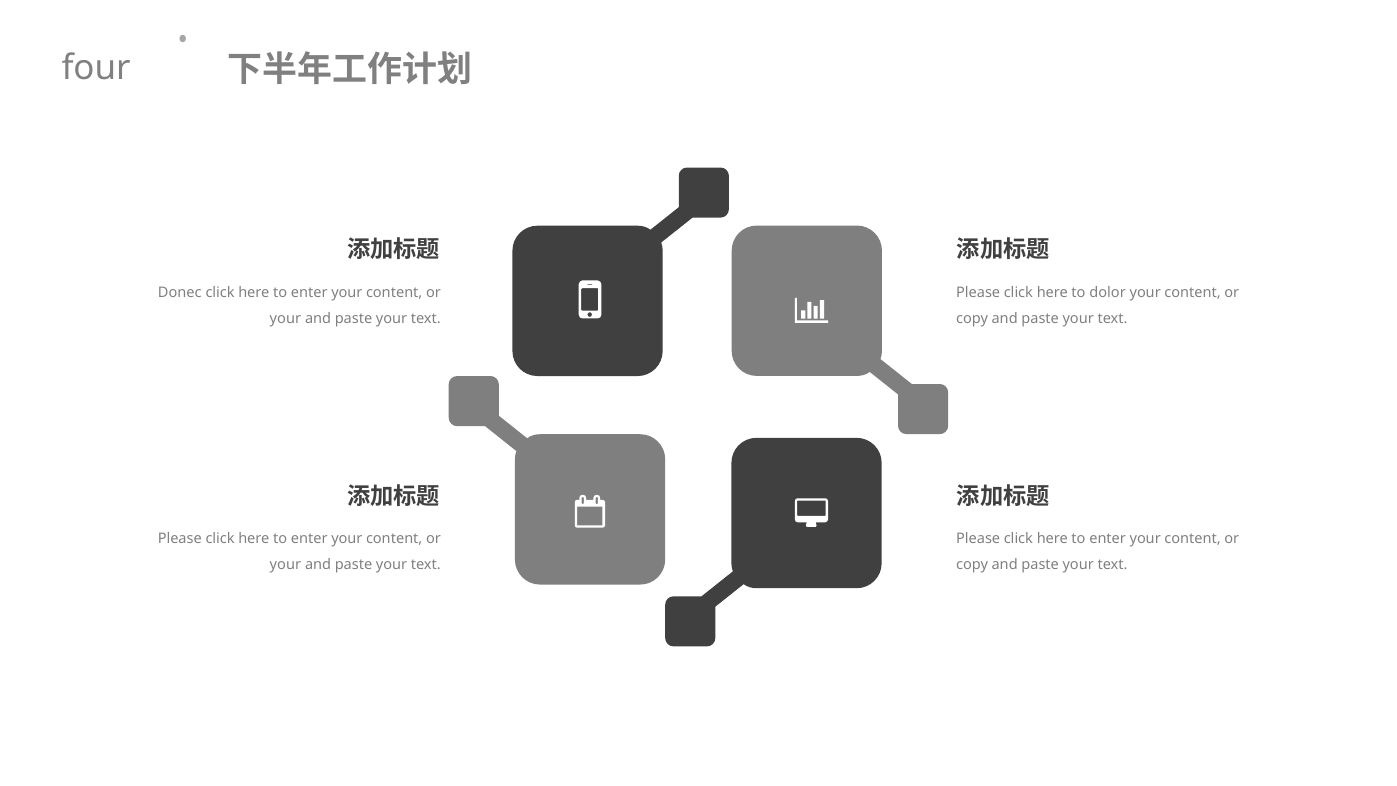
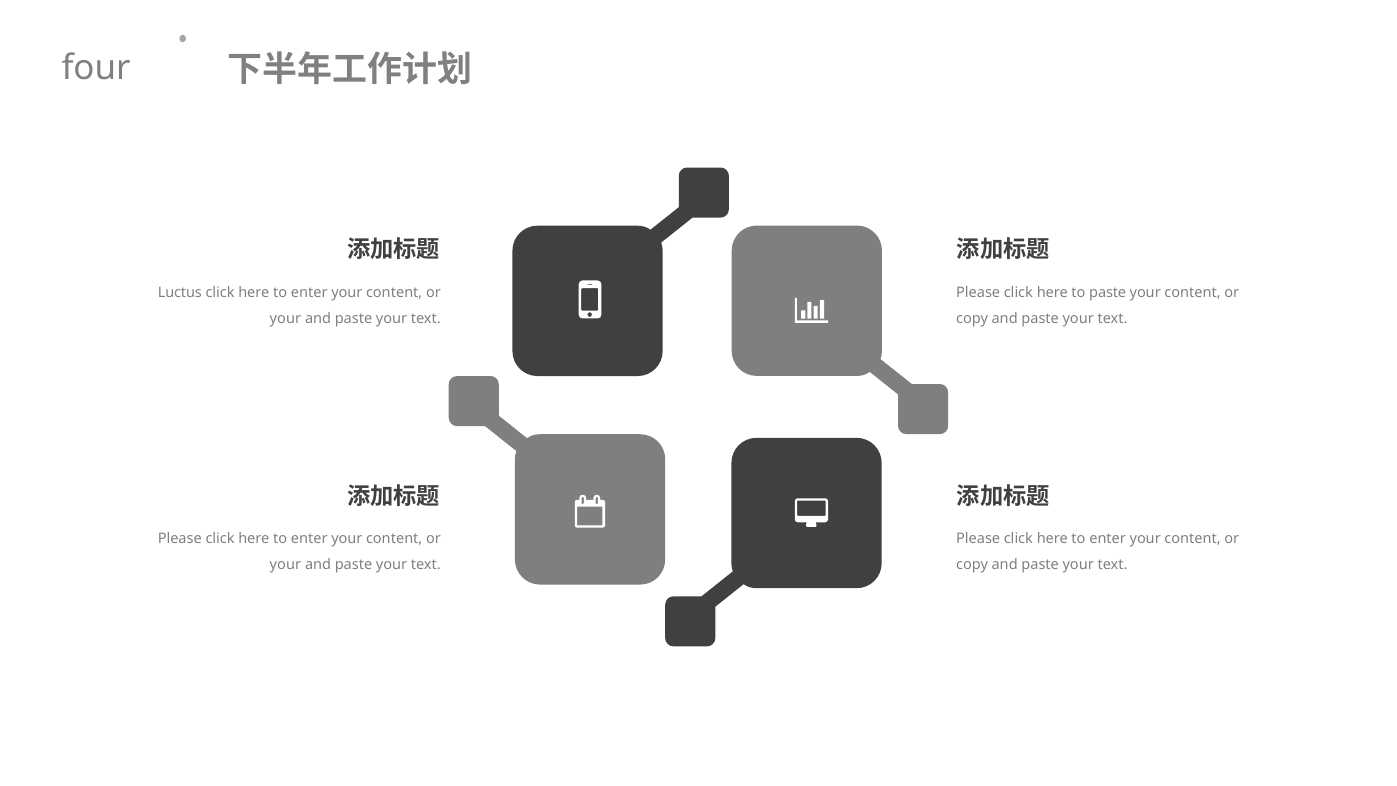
Donec: Donec -> Luctus (180, 292)
to dolor: dolor -> paste (1108, 292)
